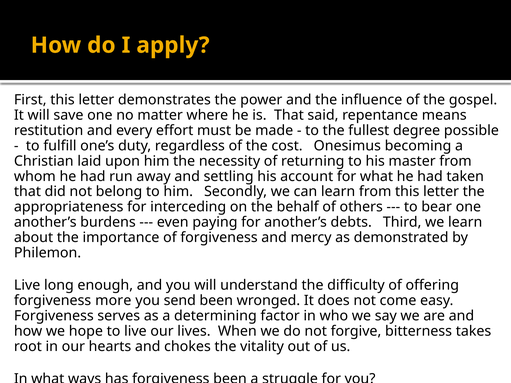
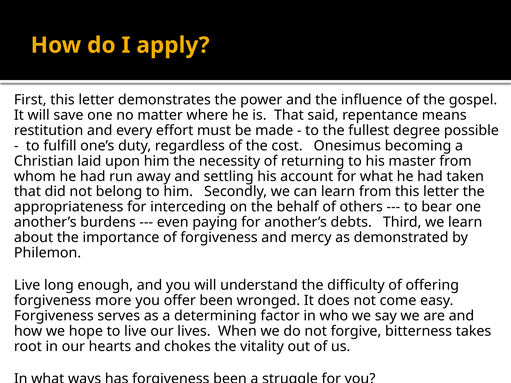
send: send -> offer (180, 301)
